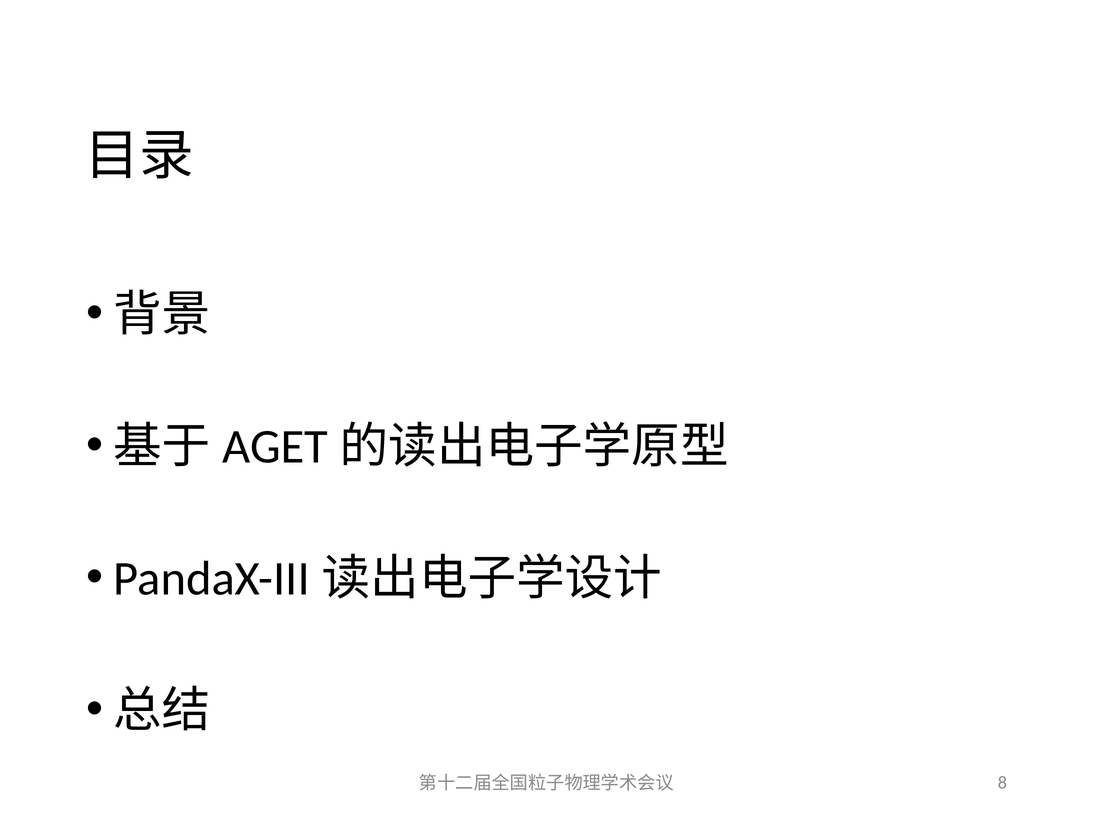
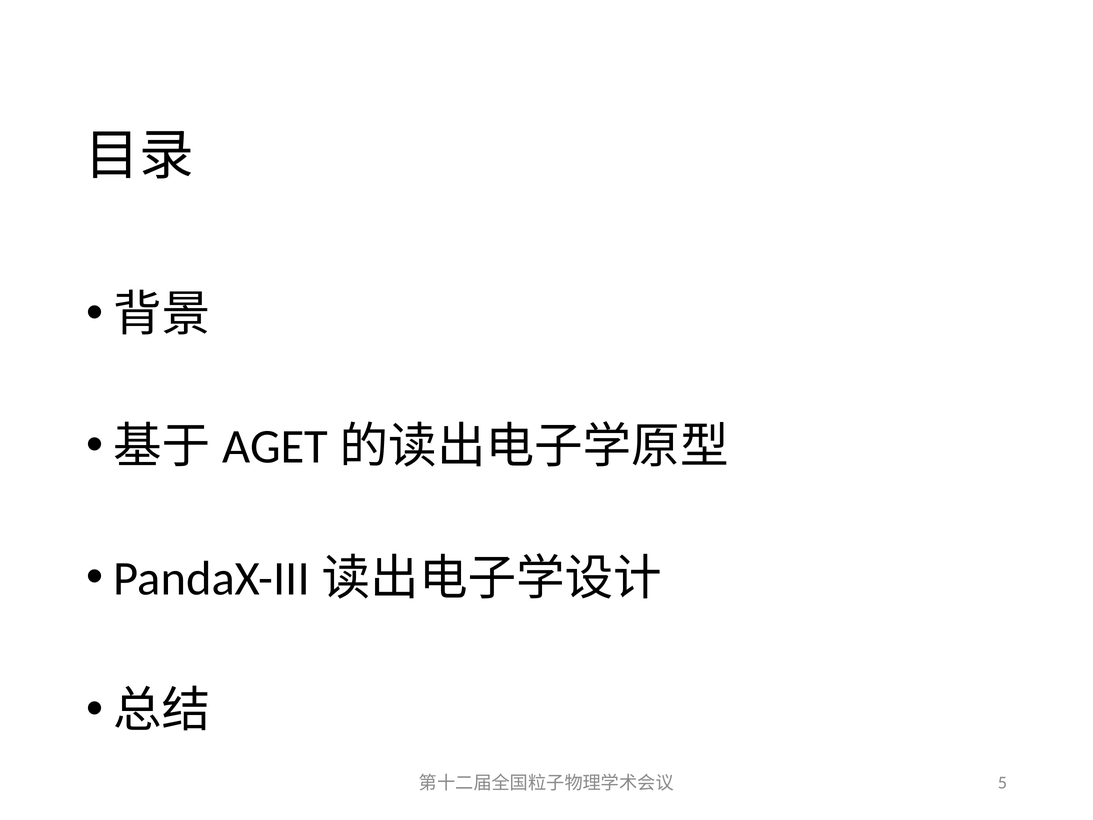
8: 8 -> 5 (1002, 783)
